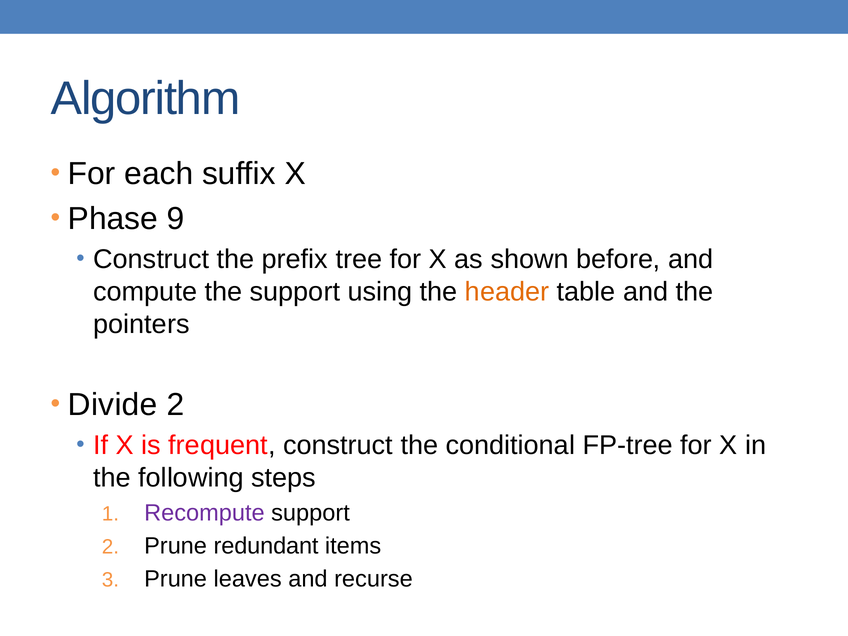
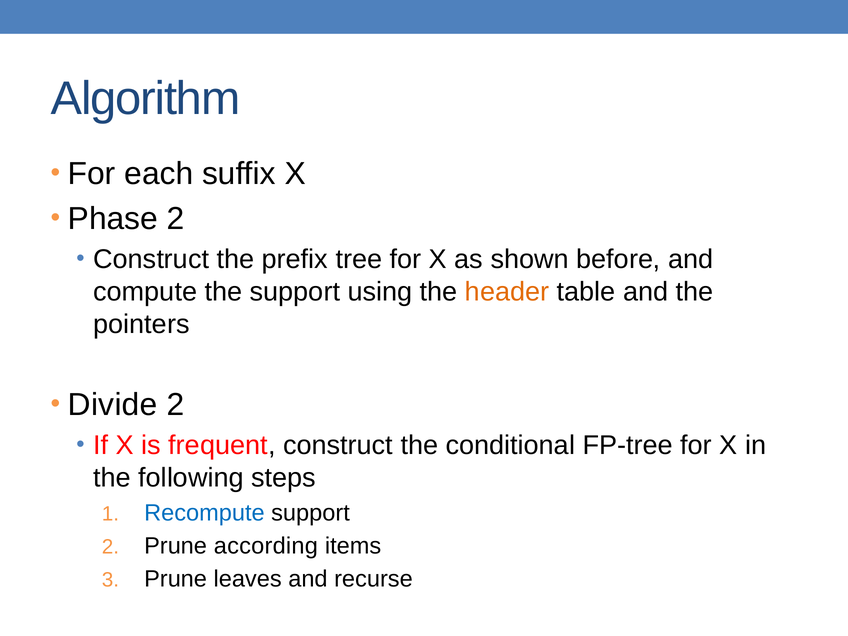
Phase 9: 9 -> 2 (176, 219)
Recompute colour: purple -> blue (204, 513)
redundant: redundant -> according (266, 546)
